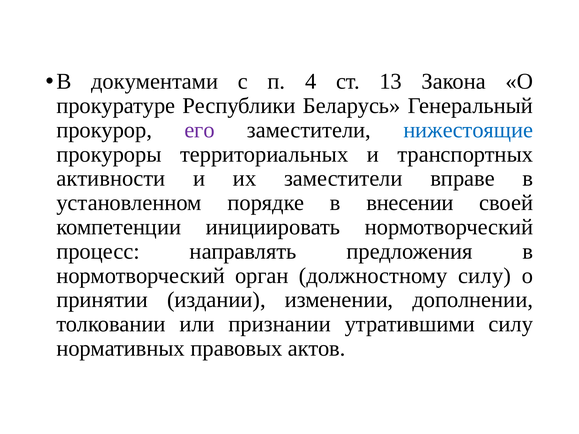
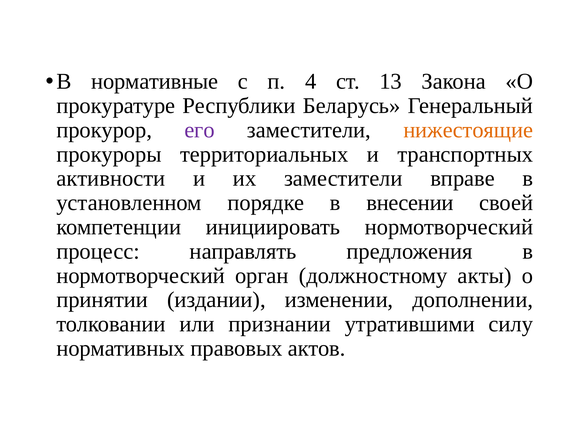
документами: документами -> нормативные (155, 82)
нижестоящие colour: blue -> orange (468, 130)
должностному силу: силу -> акты (485, 276)
